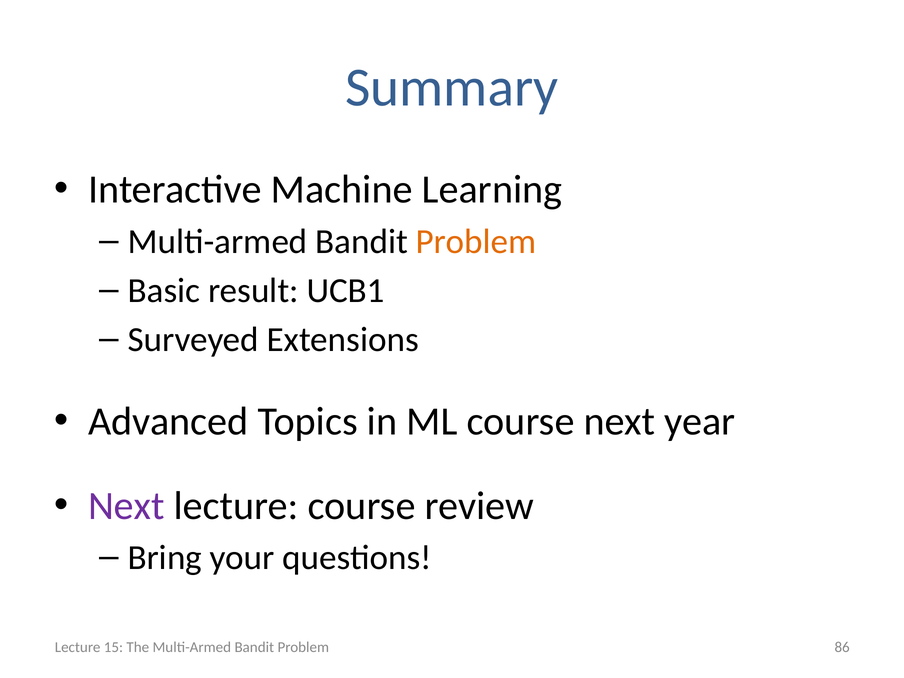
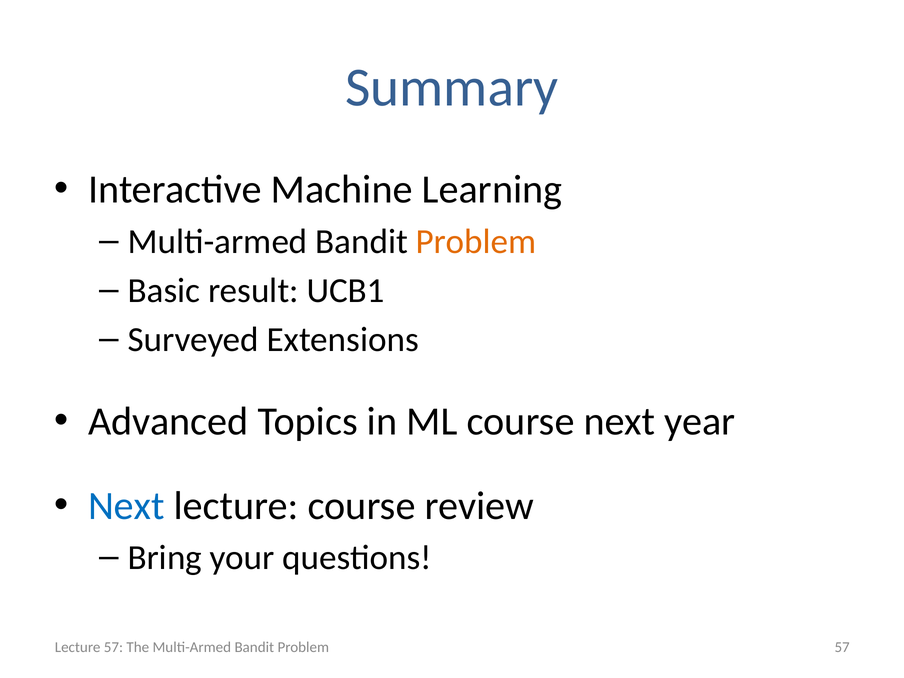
Next colour: purple -> blue (126, 506)
Lecture 15: 15 -> 57 (113, 647)
Problem 86: 86 -> 57 (842, 647)
